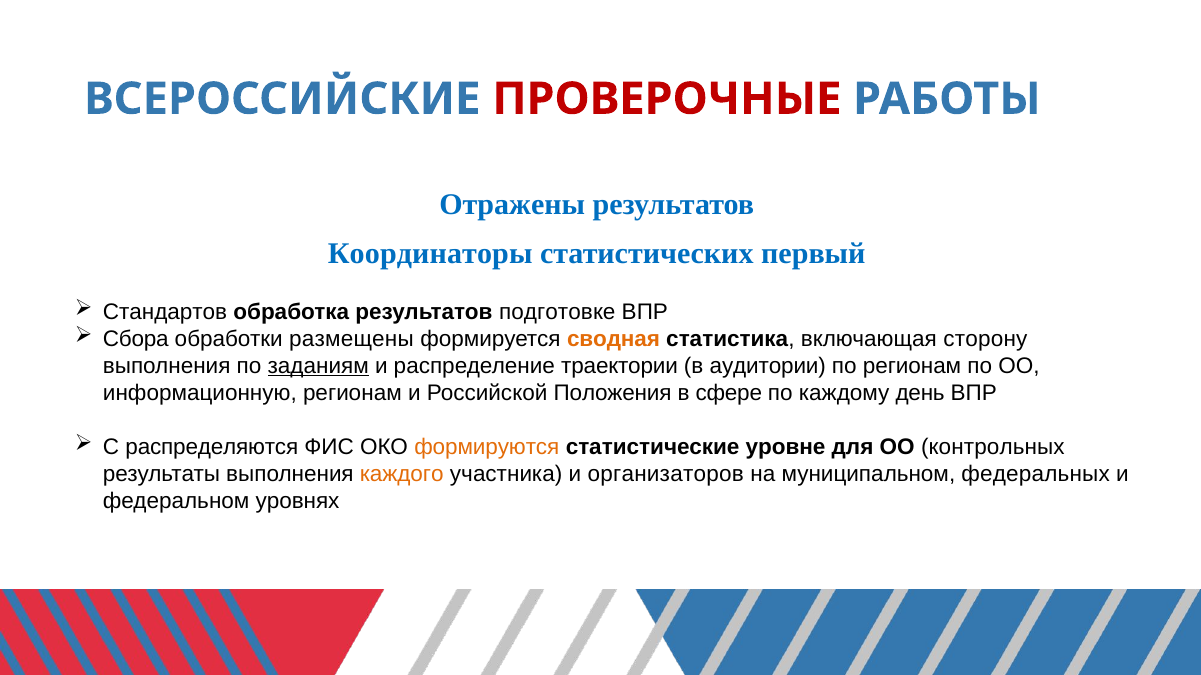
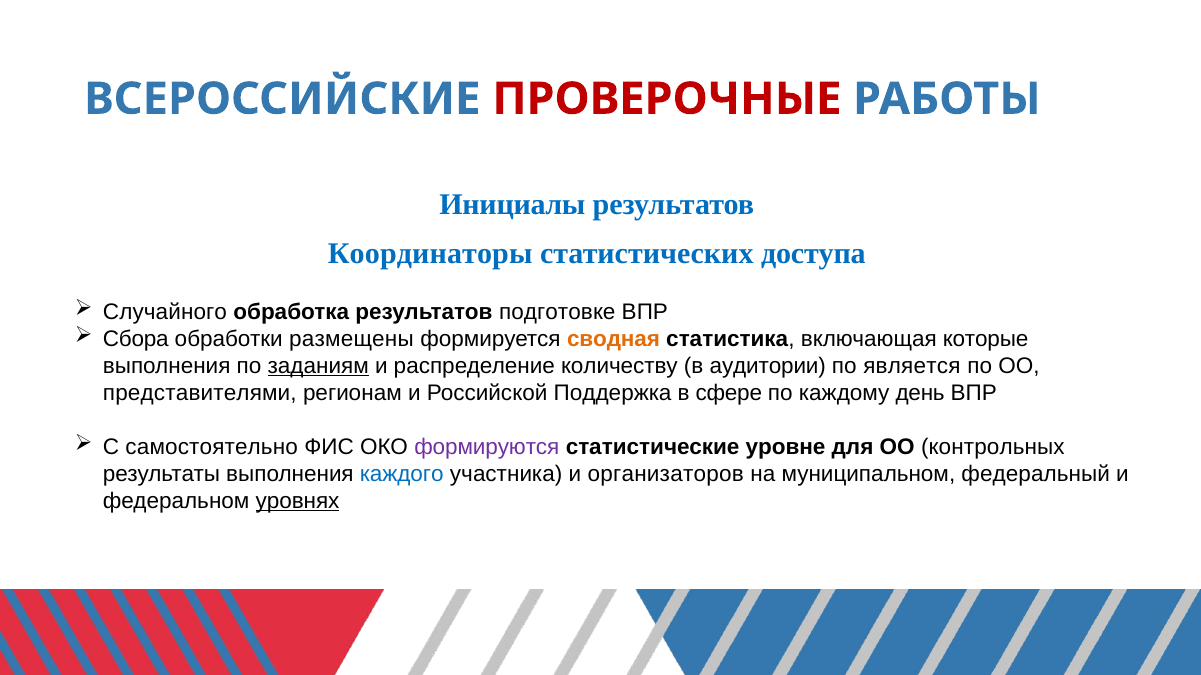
Отражены: Отражены -> Инициалы (512, 205)
первый: первый -> доступа (813, 254)
Стандартов: Стандартов -> Случайного (165, 312)
сторону: сторону -> которые (986, 339)
траектории: траектории -> количеству (619, 366)
по регионам: регионам -> является (912, 366)
информационную: информационную -> представителями (200, 393)
Положения: Положения -> Поддержка (612, 393)
распределяются: распределяются -> самостоятельно (212, 447)
формируются colour: orange -> purple (487, 447)
каждого colour: orange -> blue (402, 474)
федеральных: федеральных -> федеральный (1036, 474)
уровнях underline: none -> present (298, 501)
